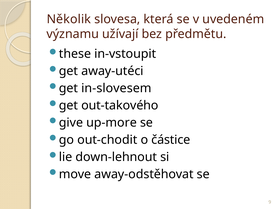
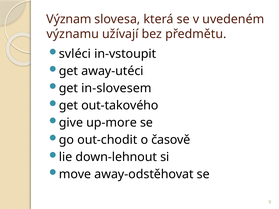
Několik: Několik -> Význam (69, 19)
these: these -> svléci (75, 54)
částice: částice -> časově (171, 140)
